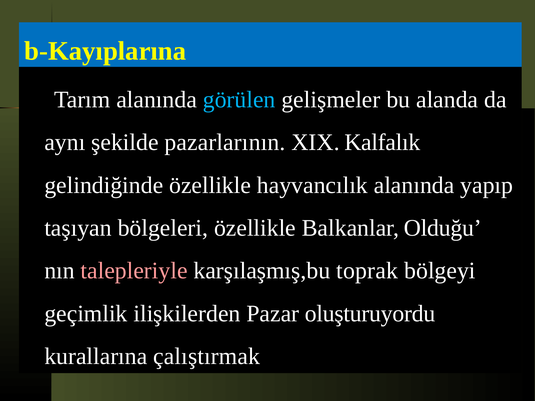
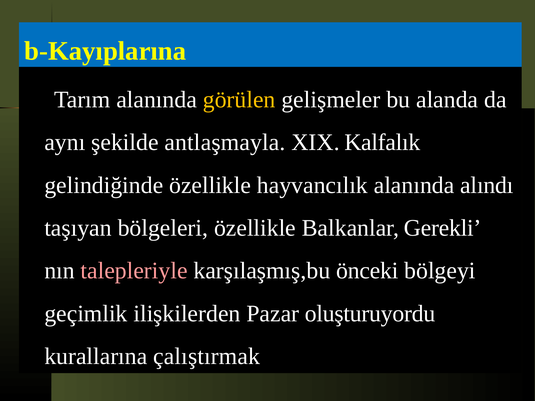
görülen colour: light blue -> yellow (239, 100)
pazarlarının: pazarlarının -> antlaşmayla (225, 143)
yapıp: yapıp -> alındı (487, 185)
Olduğu: Olduğu -> Gerekli (443, 228)
toprak: toprak -> önceki (367, 271)
